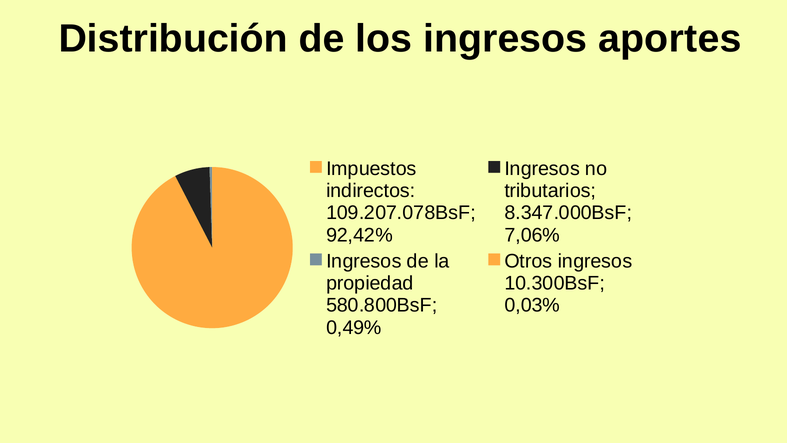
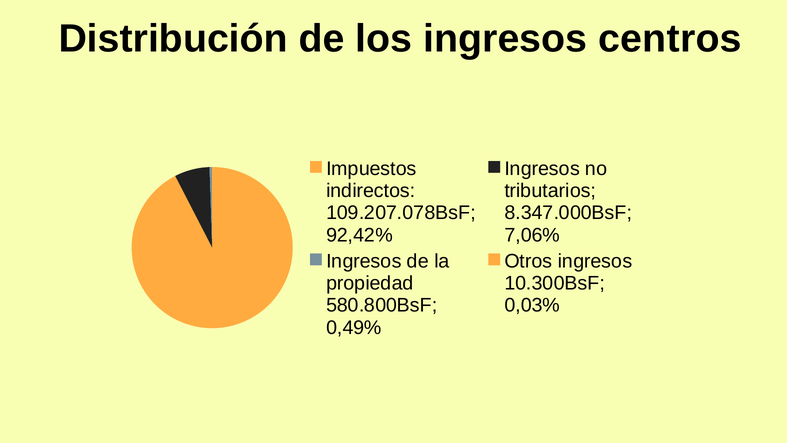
aportes: aportes -> centros (670, 39)
